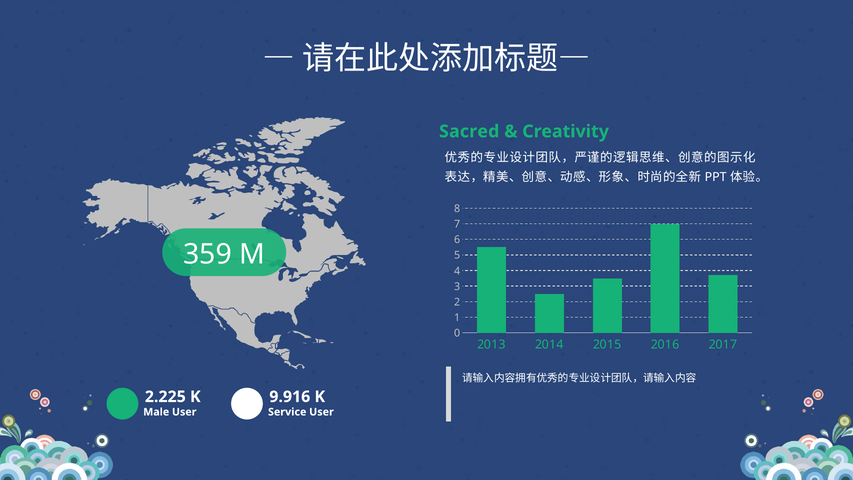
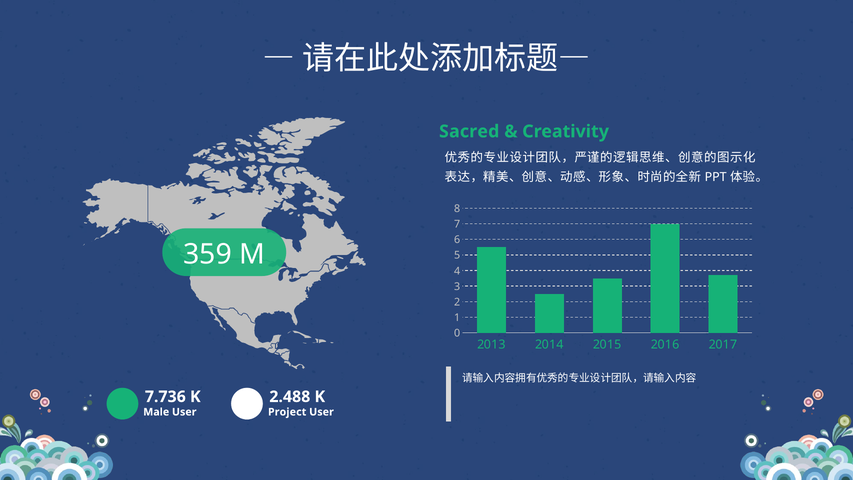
2.225: 2.225 -> 7.736 (165, 397)
9.916: 9.916 -> 2.488 (290, 397)
Service: Service -> Project (287, 412)
